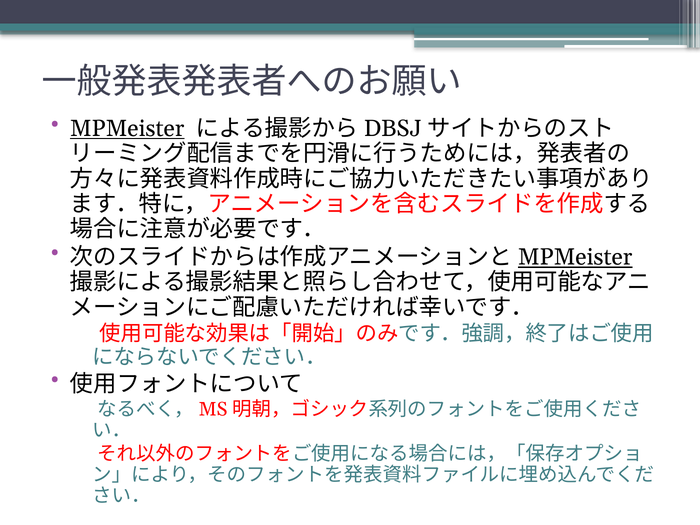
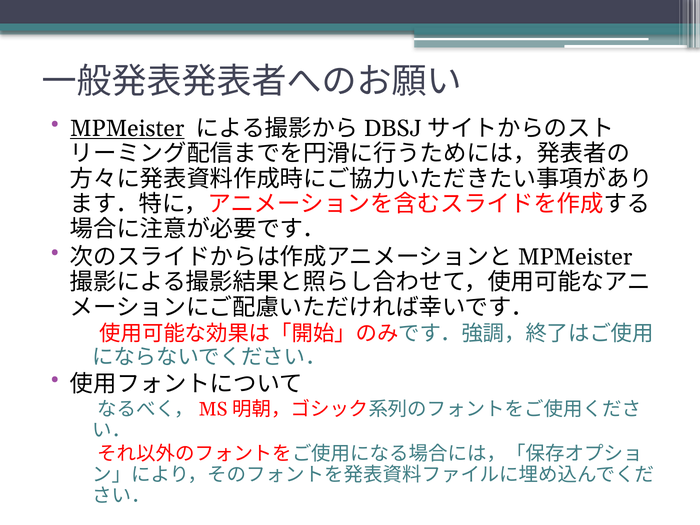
MPMeister underline: present -> none (575, 257)
